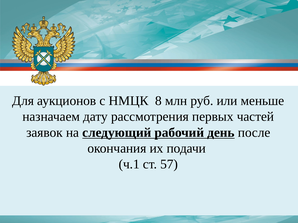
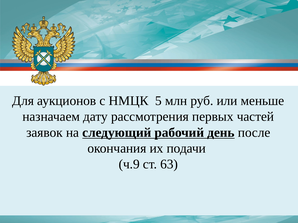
8: 8 -> 5 (158, 101)
ч.1: ч.1 -> ч.9 (129, 165)
57: 57 -> 63 (169, 165)
